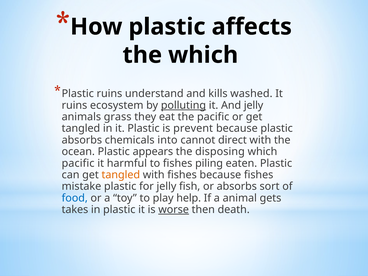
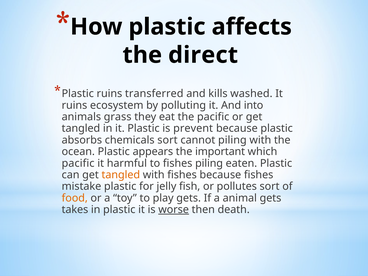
the which: which -> direct (203, 55)
understand: understand -> transferred (154, 94)
polluting underline: present -> none (183, 105)
And jelly: jelly -> into (254, 105)
chemicals into: into -> sort (167, 140)
cannot direct: direct -> piling (232, 140)
disposing: disposing -> important (220, 152)
or absorbs: absorbs -> pollutes (237, 186)
food colour: blue -> orange (75, 198)
play help: help -> gets (189, 198)
